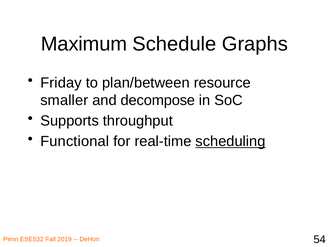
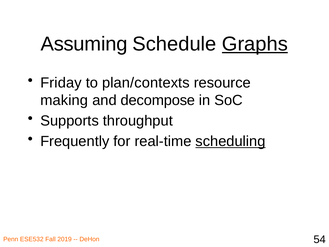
Maximum: Maximum -> Assuming (84, 44)
Graphs underline: none -> present (255, 44)
plan/between: plan/between -> plan/contexts (146, 83)
smaller: smaller -> making (64, 100)
Functional: Functional -> Frequently (75, 141)
